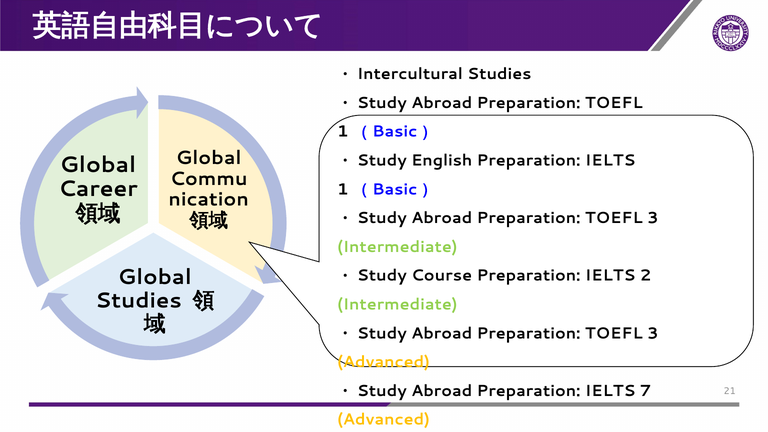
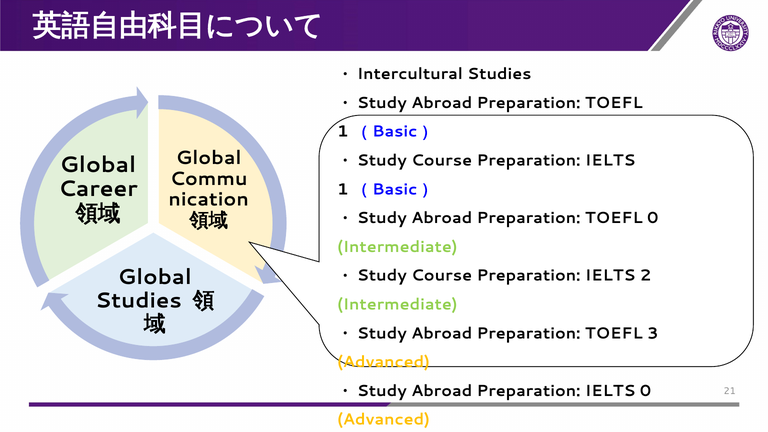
English: English -> Course (442, 160)
3: 3 -> 0 (653, 218)
IELTS 7: 7 -> 0 (646, 391)
